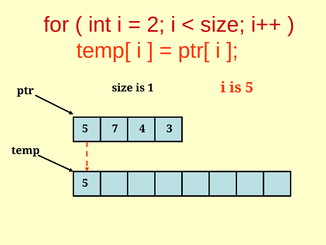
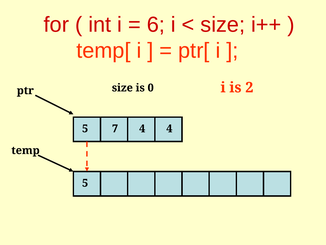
2: 2 -> 6 (156, 25)
is 5: 5 -> 2 (249, 87)
1: 1 -> 0 (151, 88)
4 3: 3 -> 4 (169, 128)
